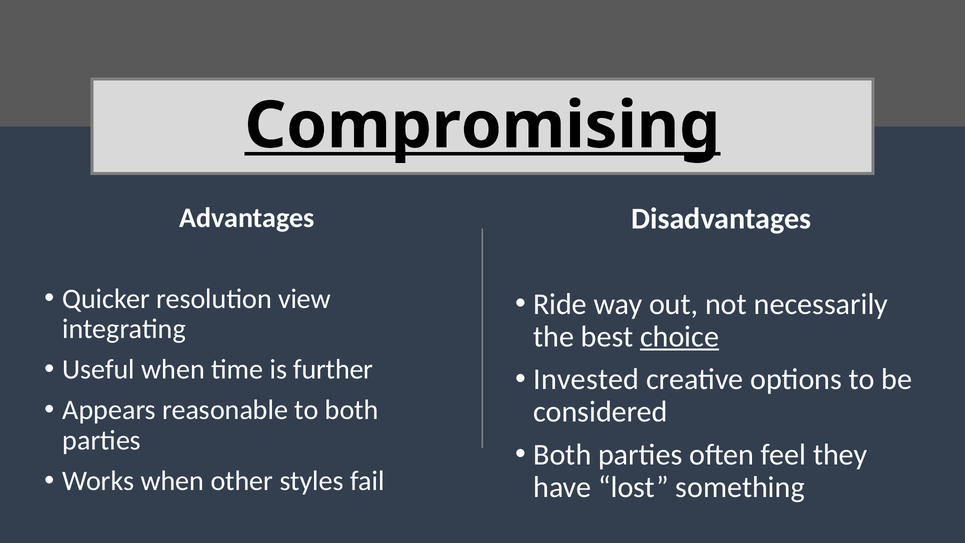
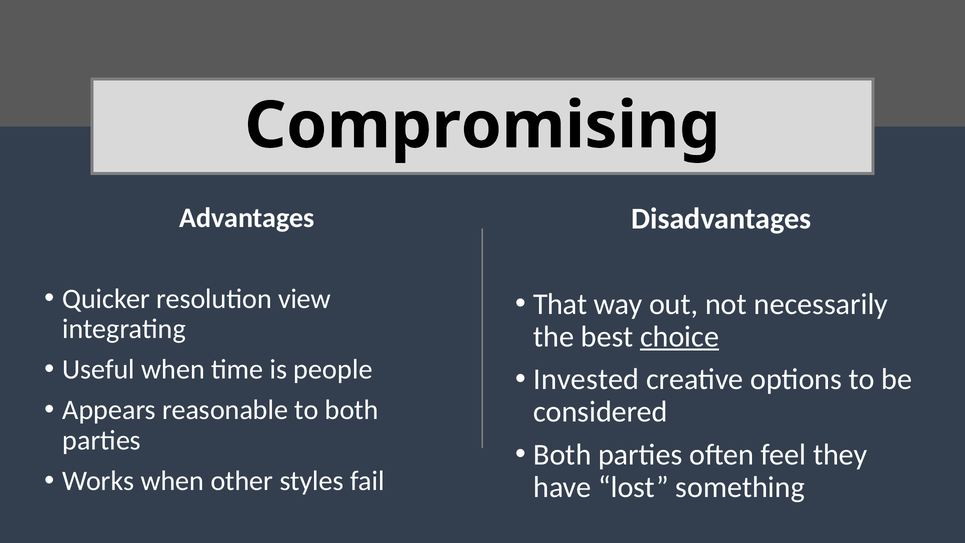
Compromising underline: present -> none (482, 126)
Ride: Ride -> That (560, 304)
further: further -> people (333, 369)
